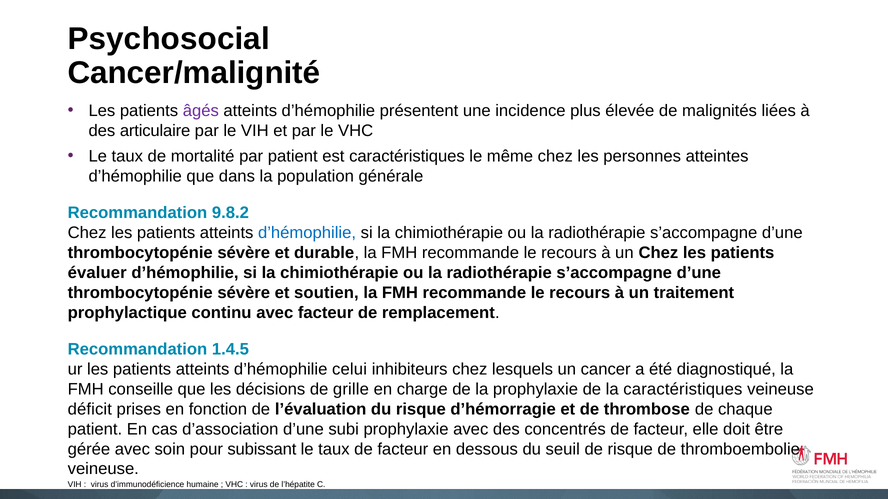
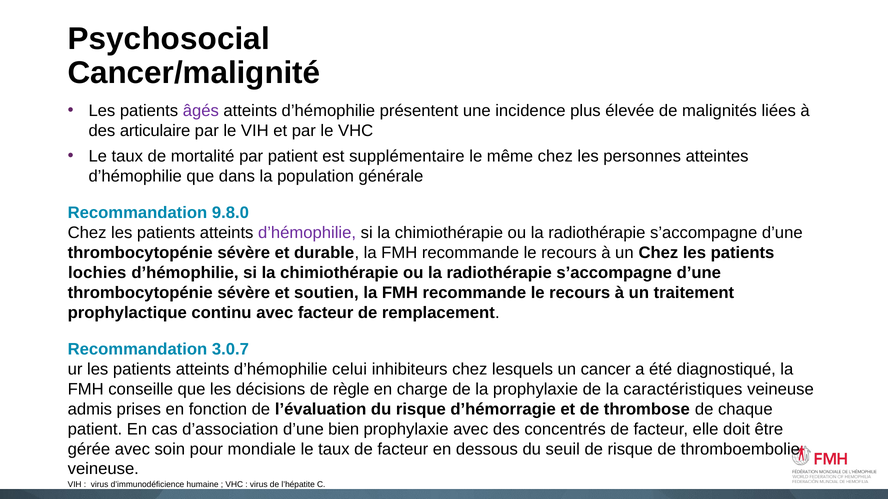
est caractéristiques: caractéristiques -> supplémentaire (407, 156)
9.8.2: 9.8.2 -> 9.8.0 (230, 213)
d’hémophilie colour: blue -> purple (307, 233)
évaluer: évaluer -> lochies (97, 273)
1.4.5: 1.4.5 -> 3.0.7 (230, 350)
grille: grille -> règle (351, 390)
déficit: déficit -> admis (90, 410)
subi: subi -> bien (344, 429)
subissant: subissant -> mondiale (262, 449)
